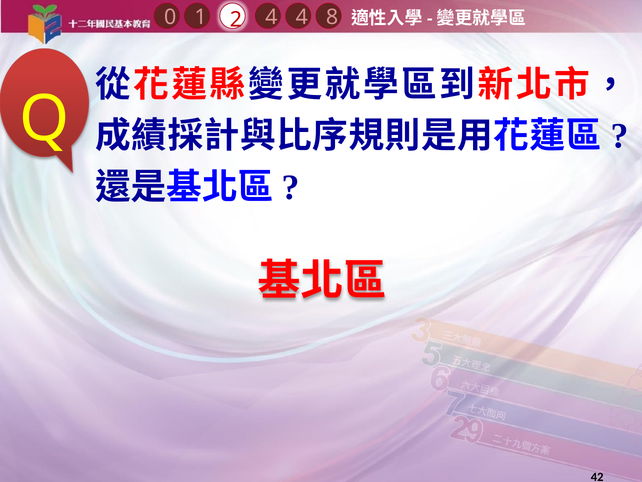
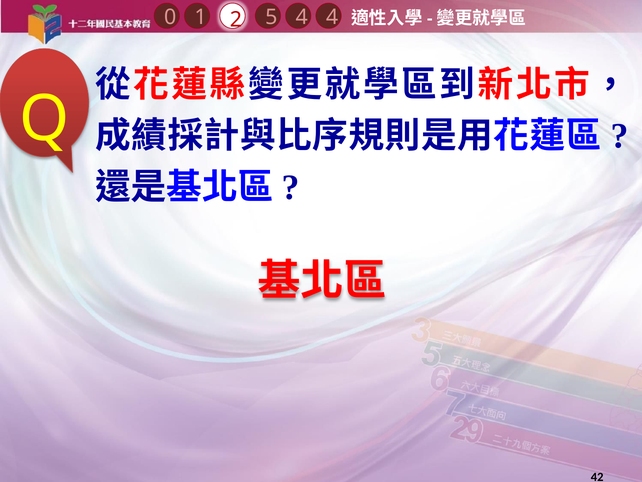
4 8: 8 -> 4 (332, 17)
2 4: 4 -> 5 (271, 17)
